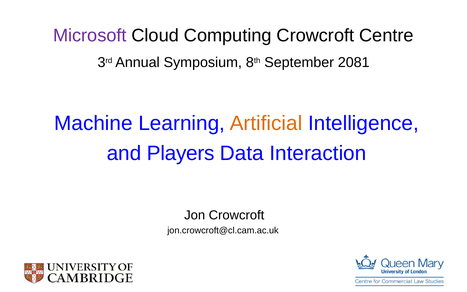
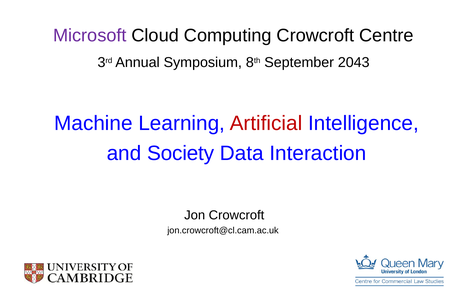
2081: 2081 -> 2043 (354, 62)
Artificial colour: orange -> red (266, 123)
Players: Players -> Society (181, 153)
